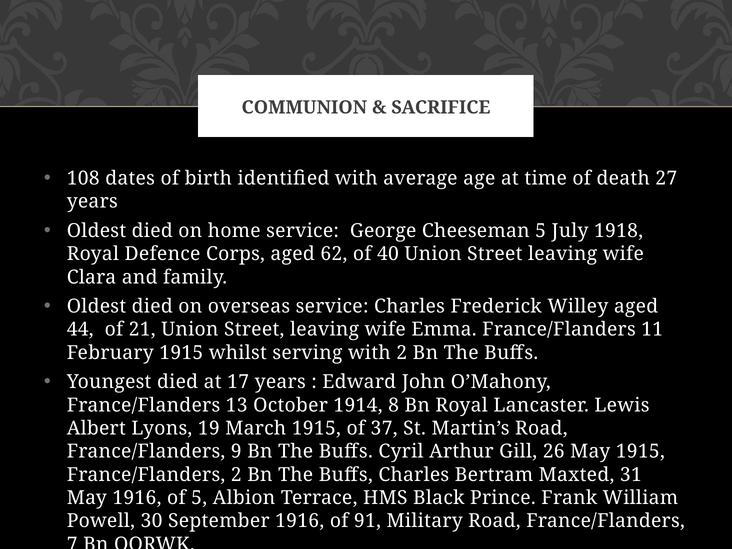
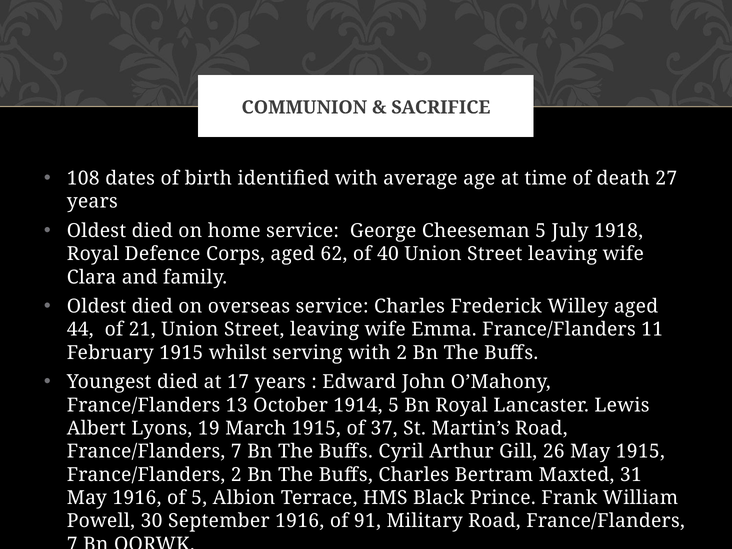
1914 8: 8 -> 5 (394, 405)
9: 9 -> 7 (236, 452)
